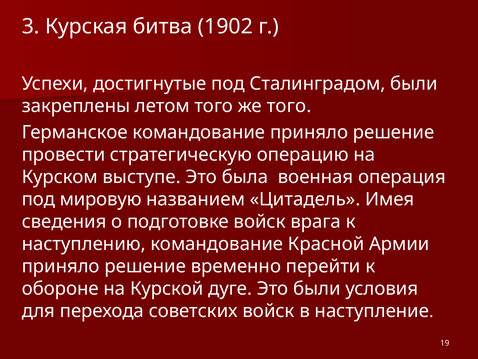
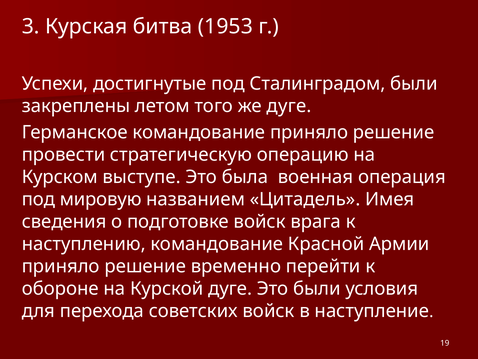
1902: 1902 -> 1953 (225, 26)
же того: того -> дуге (289, 106)
